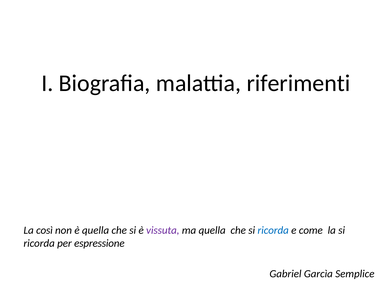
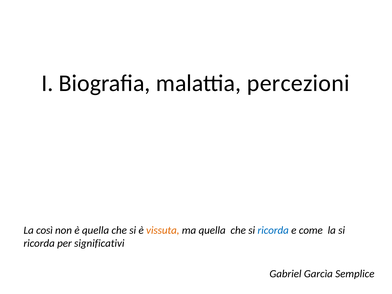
riferimenti: riferimenti -> percezioni (298, 83)
vissuta colour: purple -> orange (163, 230)
espressione: espressione -> significativi (99, 243)
